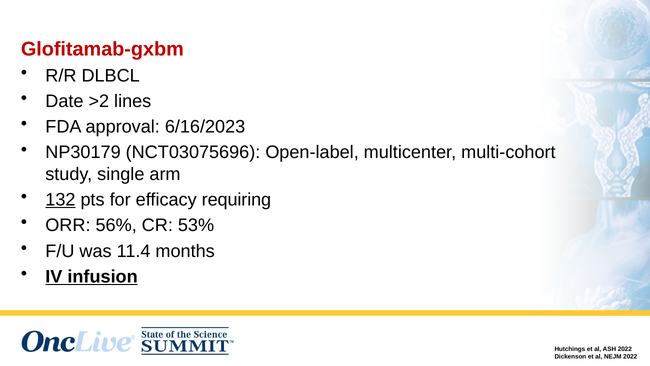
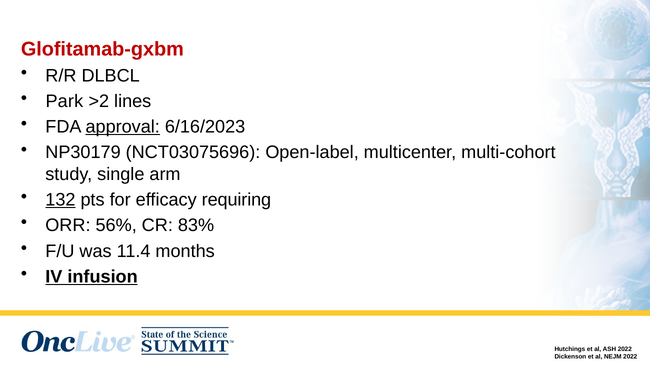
Date: Date -> Park (64, 101)
approval underline: none -> present (123, 127)
53%: 53% -> 83% (196, 225)
